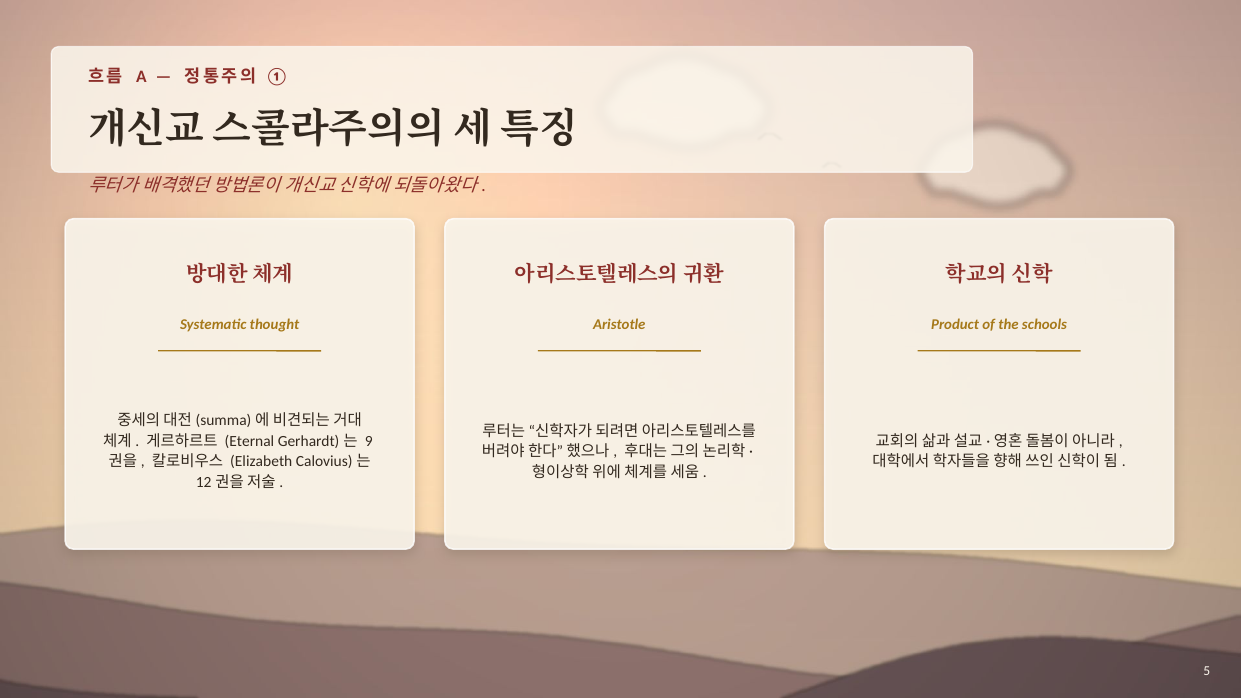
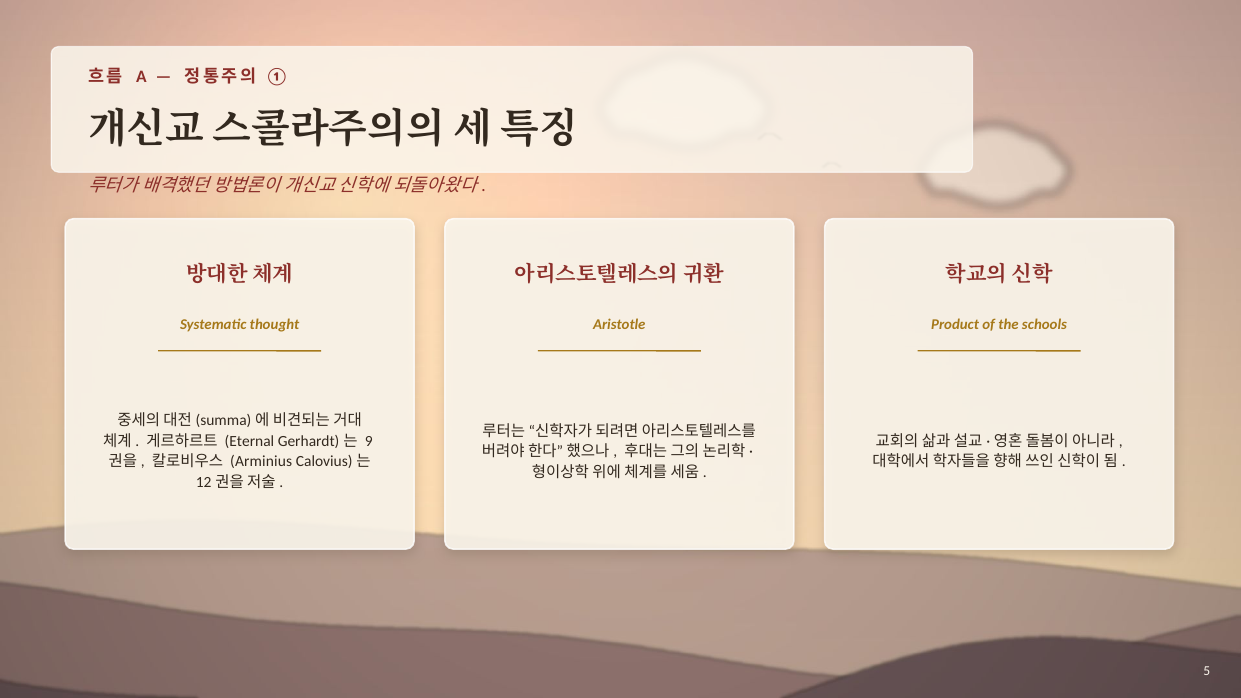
Elizabeth: Elizabeth -> Arminius (261, 462)
